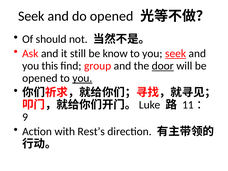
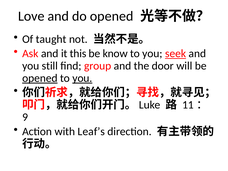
Seek: Seek -> Love (31, 16)
should: should -> taught (51, 39)
still: still -> this (78, 54)
this: this -> still (50, 66)
door underline: present -> none (163, 66)
opened underline: none -> present (40, 78)
Rest’s: Rest’s -> Leaf’s (91, 132)
